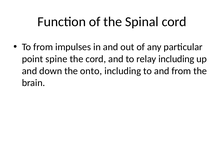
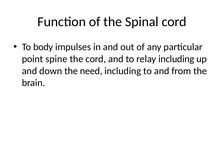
To from: from -> body (43, 47)
onto: onto -> need (91, 71)
